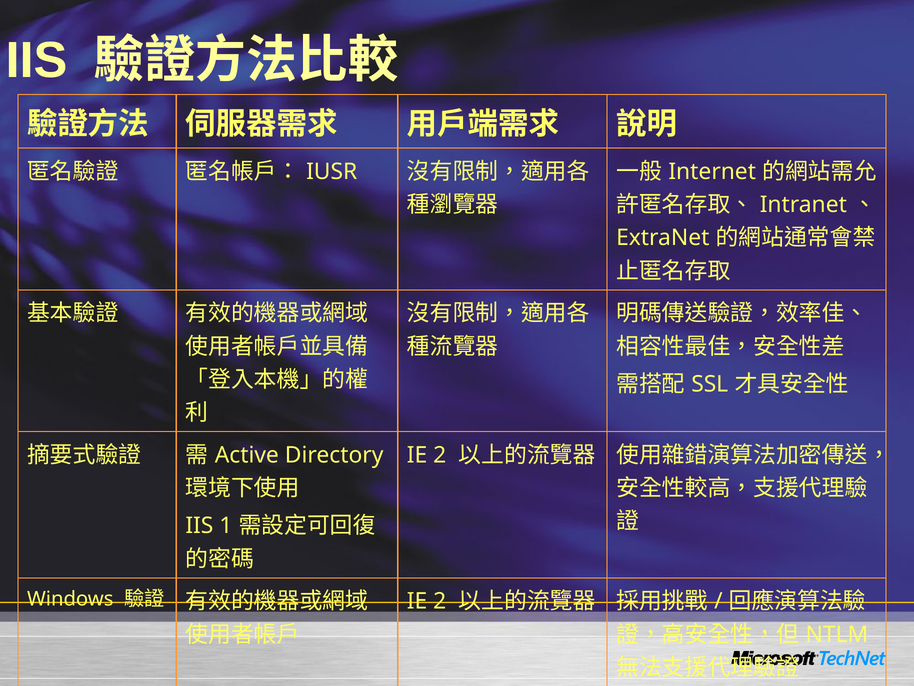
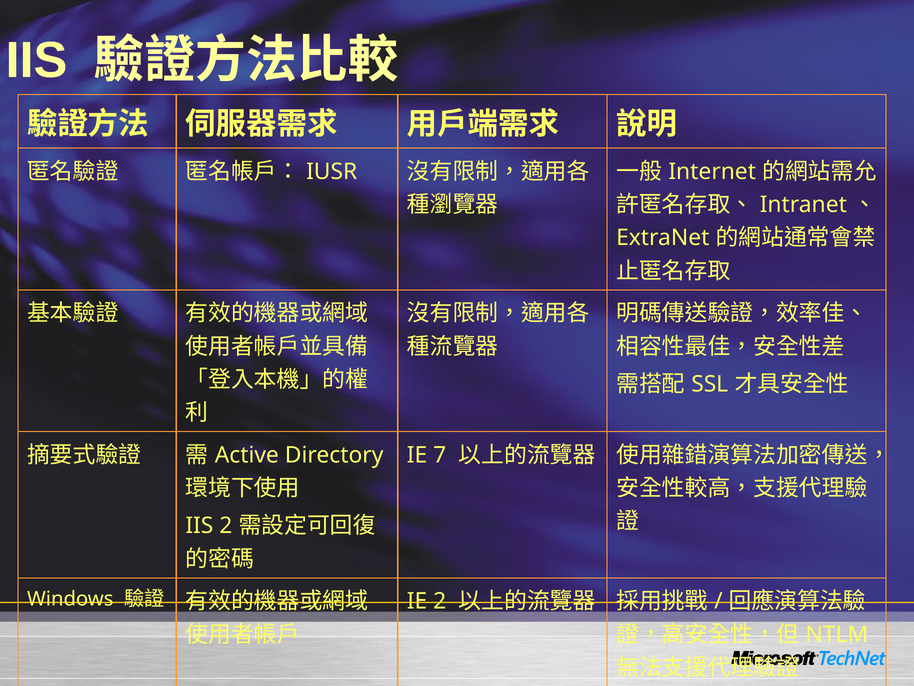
2: 2 -> 7 (440, 455)
IIS 1: 1 -> 2 (226, 526)
